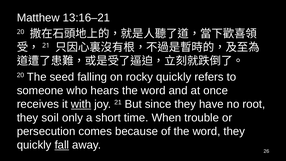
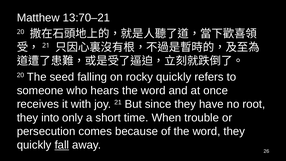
13:16–21: 13:16–21 -> 13:70–21 (86, 18)
with underline: present -> none (81, 104)
soil: soil -> into (50, 118)
